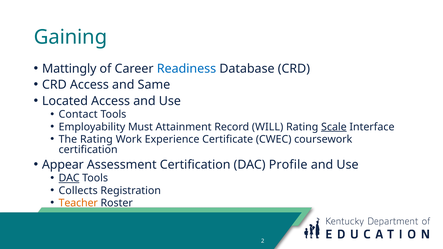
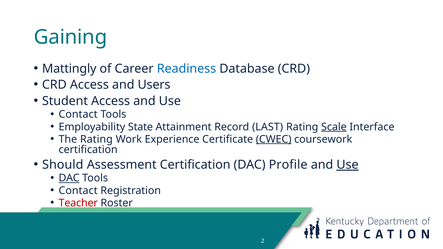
Same: Same -> Users (154, 85)
Located: Located -> Student (65, 101)
Must: Must -> State (140, 127)
WILL: WILL -> LAST (268, 127)
CWEC underline: none -> present (274, 139)
Appear: Appear -> Should (63, 165)
Use underline: none -> present (348, 165)
Collects: Collects -> Contact (78, 191)
Teacher colour: orange -> red (78, 203)
